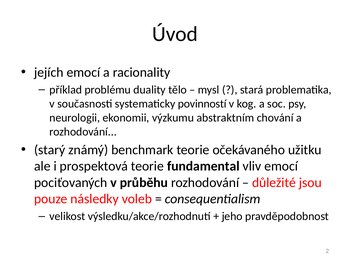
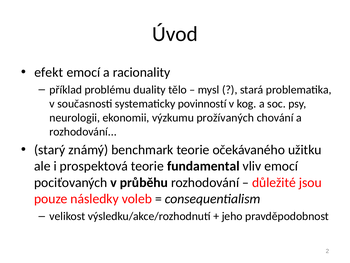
jejích: jejích -> efekt (49, 72)
abstraktním: abstraktním -> prožívaných (225, 117)
